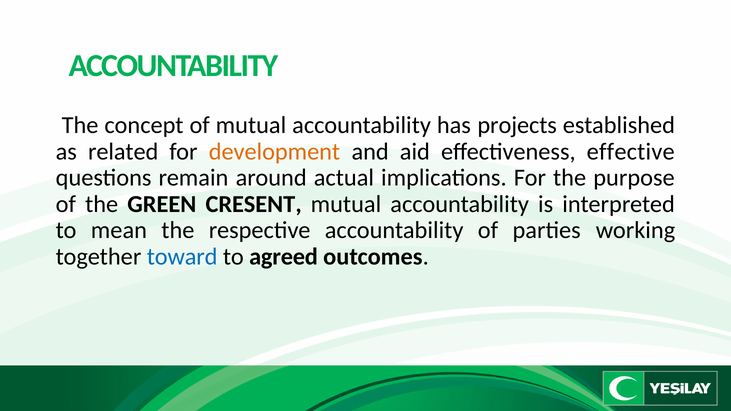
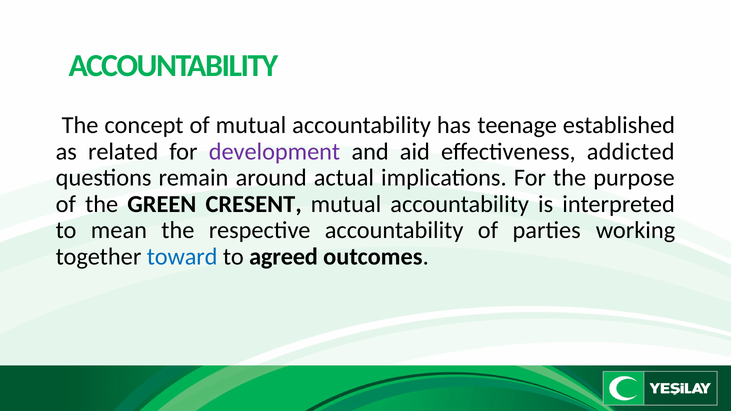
projects: projects -> teenage (517, 125)
development colour: orange -> purple (274, 152)
effective: effective -> addicted (631, 152)
